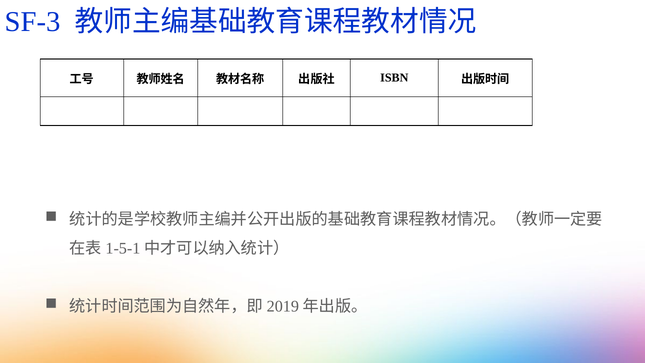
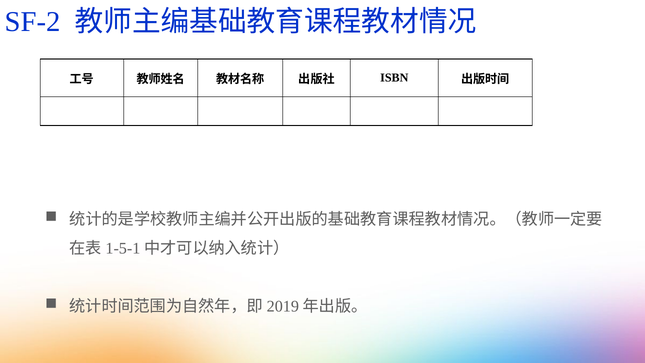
SF-3: SF-3 -> SF-2 (33, 22)
